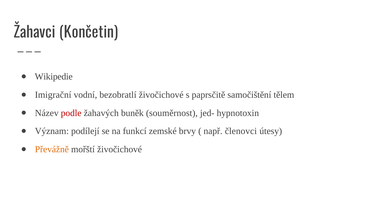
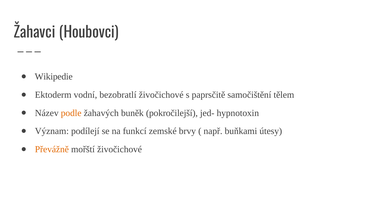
Končetin: Končetin -> Houbovci (89, 33)
Imigrační: Imigrační -> Ektoderm (53, 95)
podle colour: red -> orange (71, 113)
souměrnost: souměrnost -> pokročilejší (172, 113)
členovci: členovci -> buňkami (241, 131)
